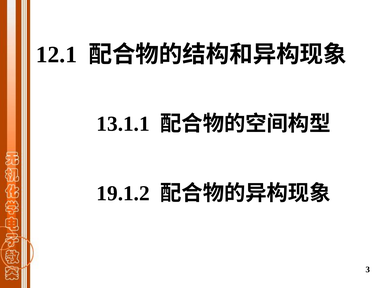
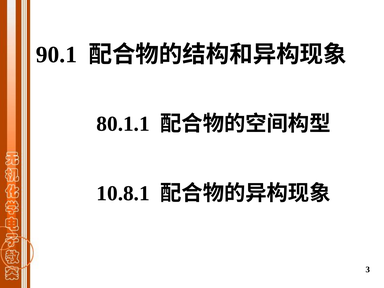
12.1: 12.1 -> 90.1 (56, 55)
13.1.1: 13.1.1 -> 80.1.1 (123, 124)
19.1.2: 19.1.2 -> 10.8.1 (123, 193)
